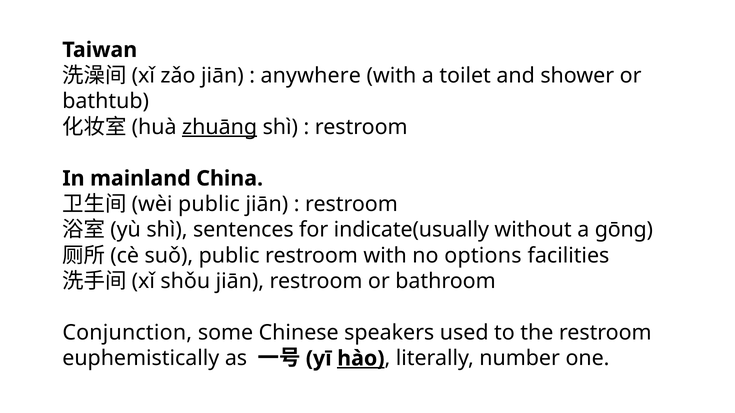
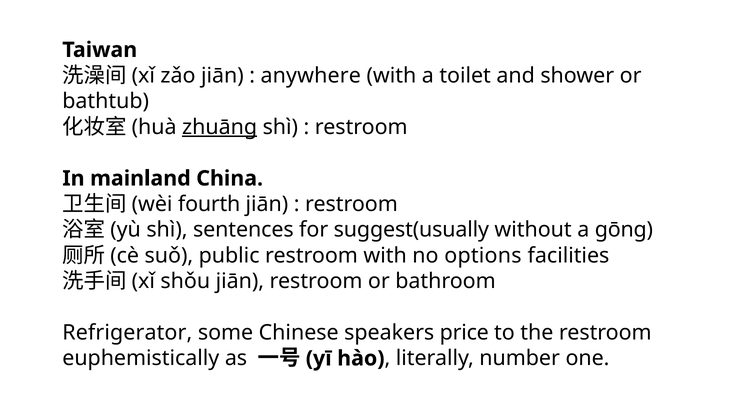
public: public -> fourth (209, 204)
indicate(usually: indicate(usually -> suggest(usually (411, 230)
Conjunction: Conjunction -> Refrigerator (127, 333)
used: used -> price (464, 333)
hào underline: present -> none (361, 359)
